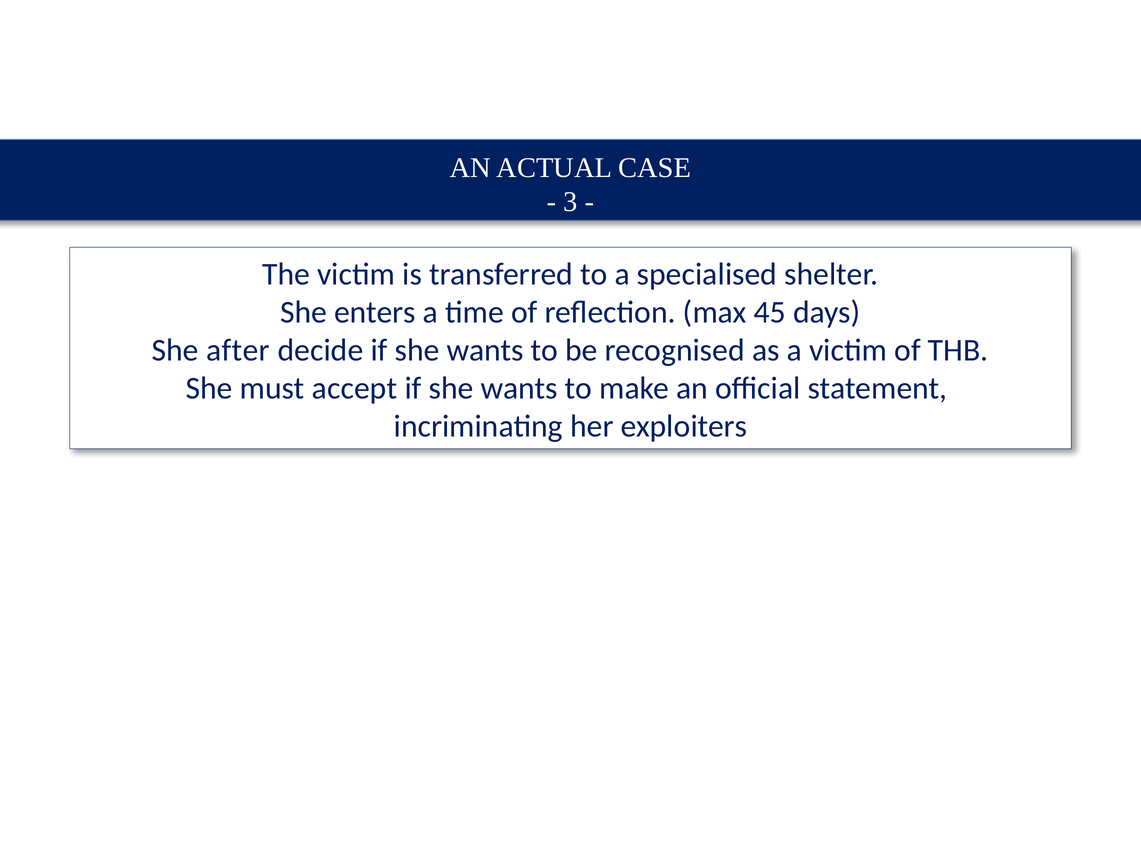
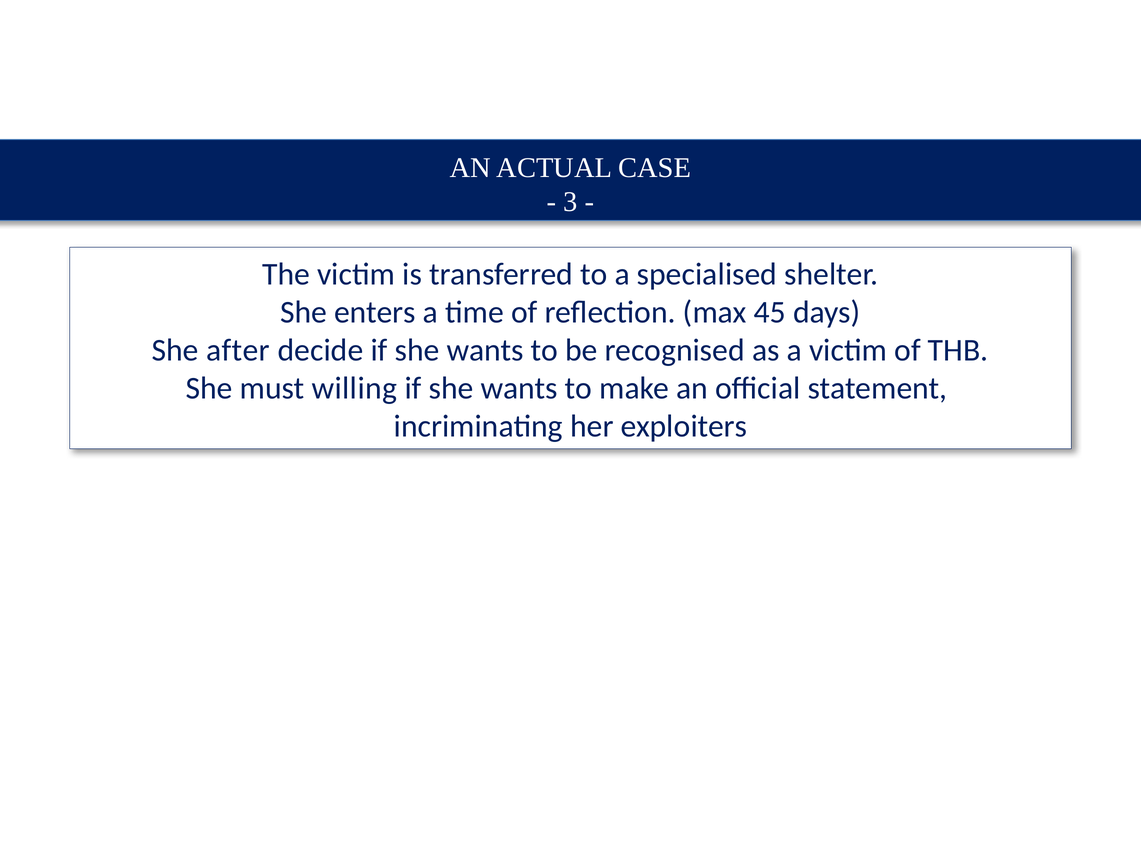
accept: accept -> willing (354, 388)
